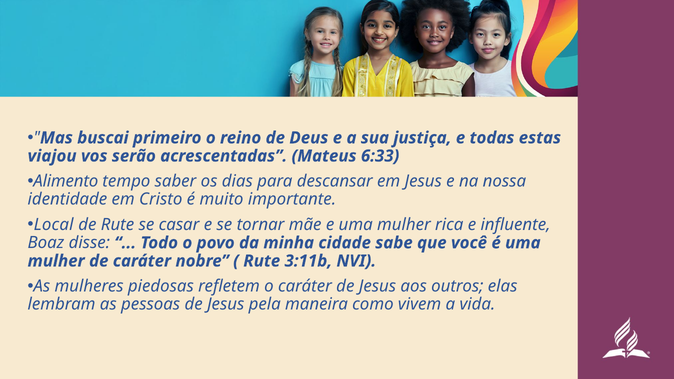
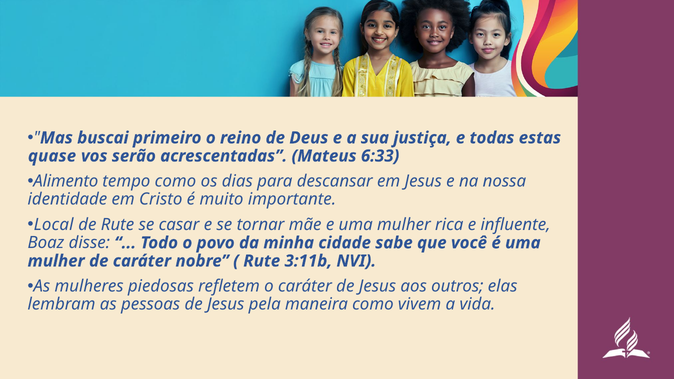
viajou: viajou -> quase (52, 156)
tempo saber: saber -> como (175, 181)
